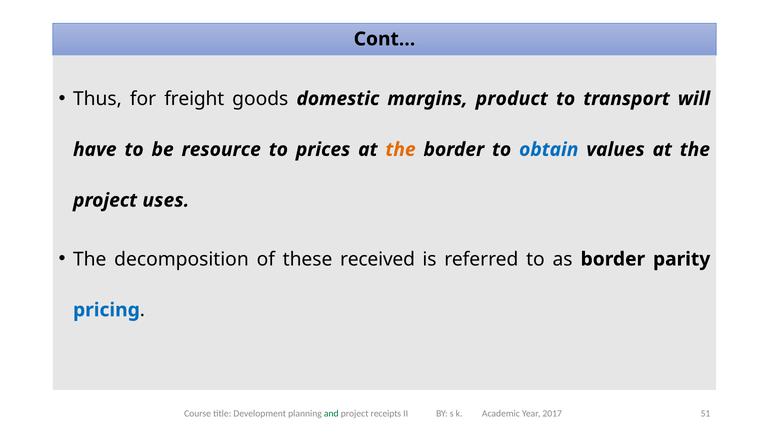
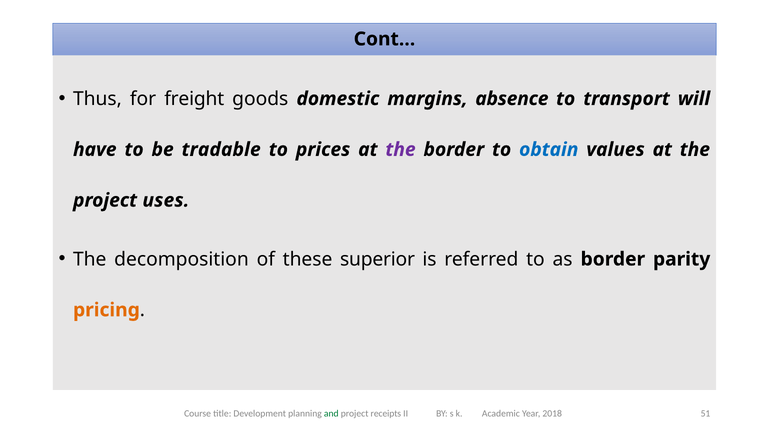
product: product -> absence (512, 99)
resource: resource -> tradable (221, 149)
the colour: orange -> purple (401, 149)
received: received -> superior (377, 259)
pricing colour: blue -> orange (106, 310)
2017: 2017 -> 2018 (552, 413)
